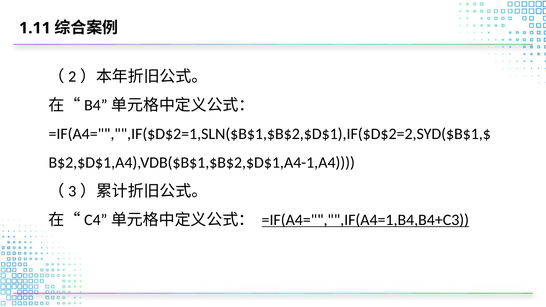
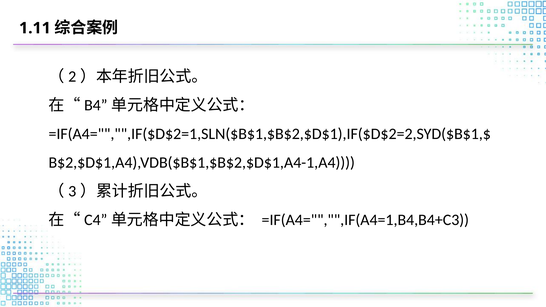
=IF(A4="","",IF(A4=1,B4,B4+C3 underline: present -> none (365, 220)
